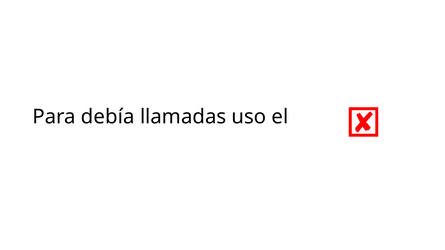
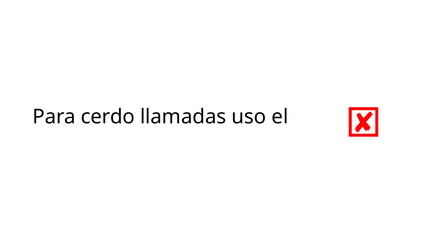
debía: debía -> cerdo (108, 117)
